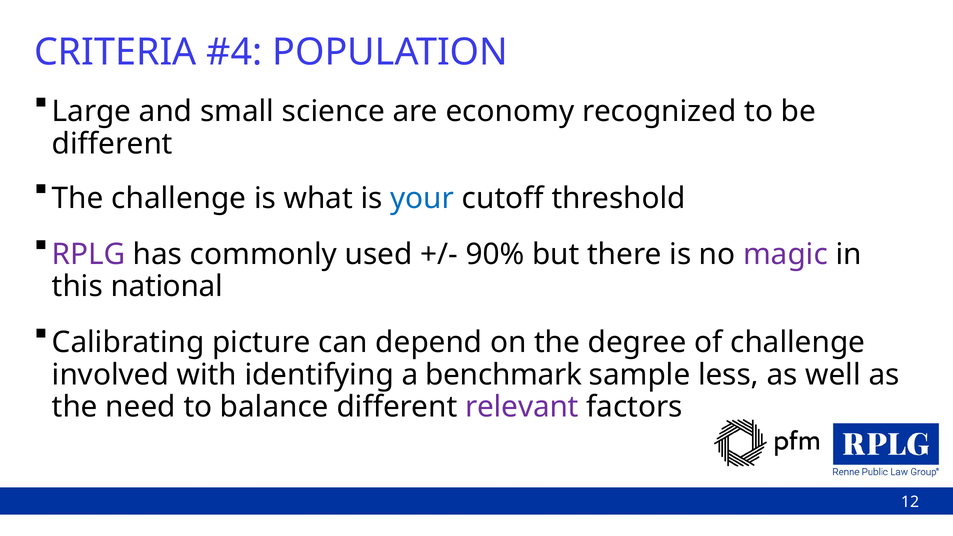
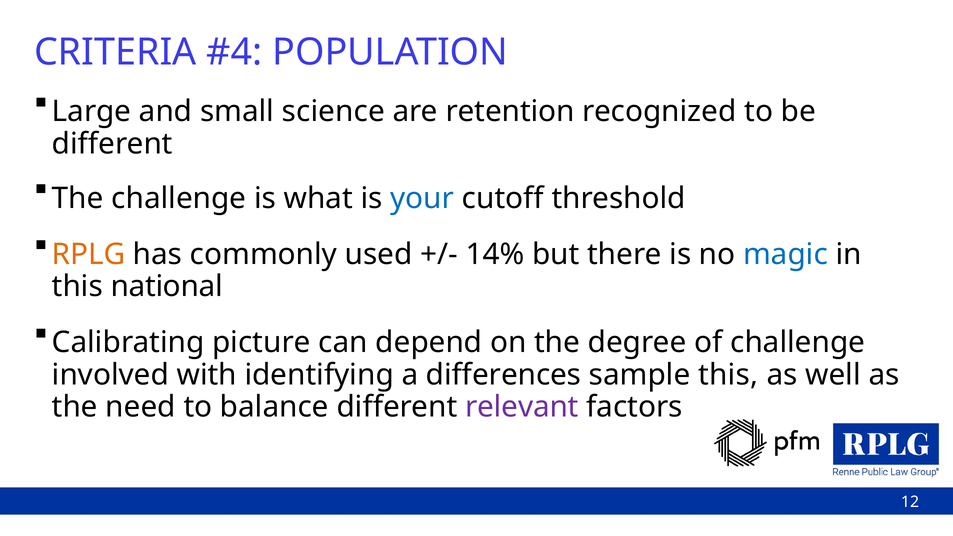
economy: economy -> retention (510, 112)
RPLG colour: purple -> orange (89, 254)
90%: 90% -> 14% (495, 254)
magic colour: purple -> blue (785, 254)
benchmark: benchmark -> differences (504, 375)
sample less: less -> this (728, 375)
